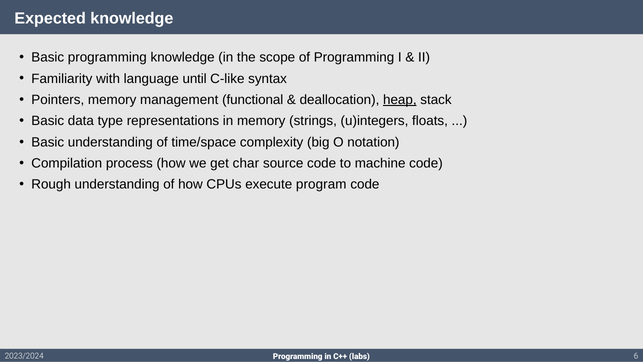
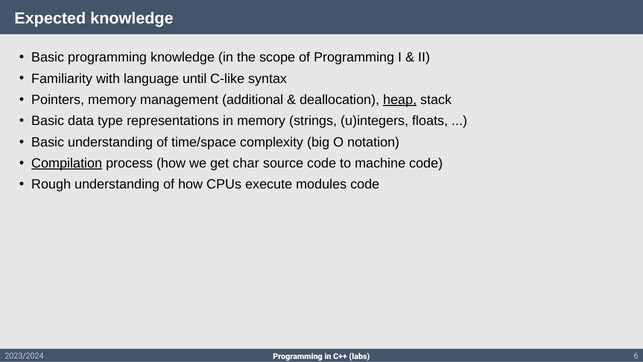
functional: functional -> additional (253, 100)
Compilation underline: none -> present (67, 163)
program: program -> modules (321, 184)
